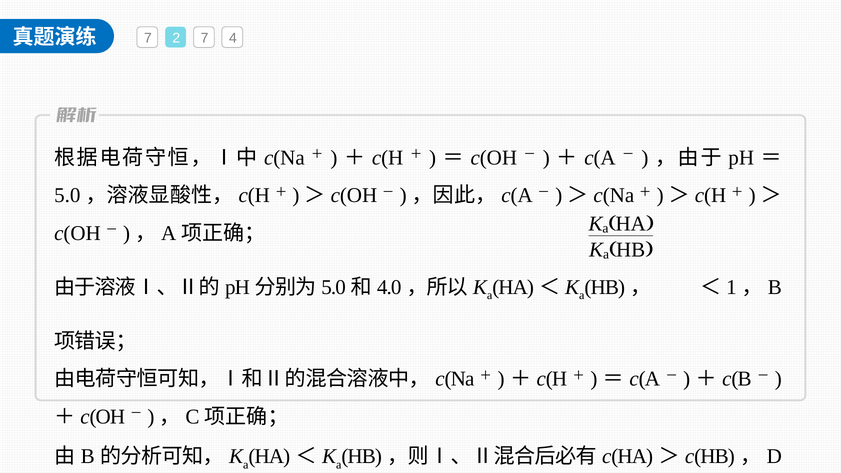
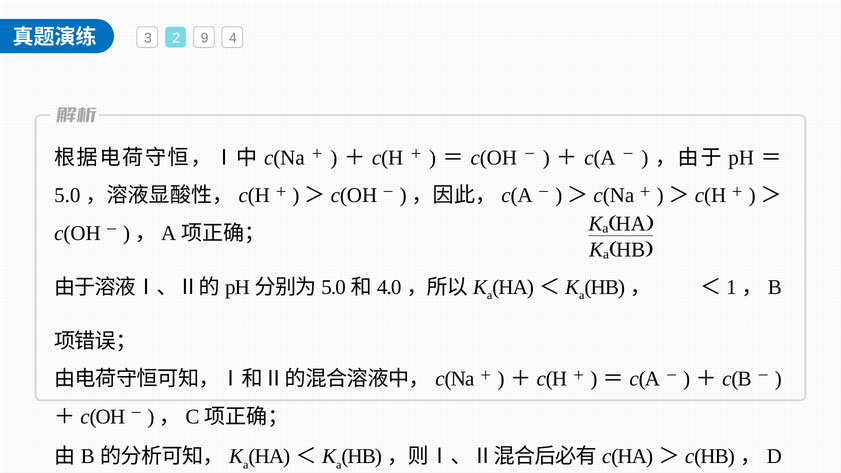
7: 7 -> 3 (148, 38)
2 7: 7 -> 9 (205, 38)
